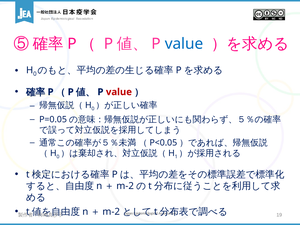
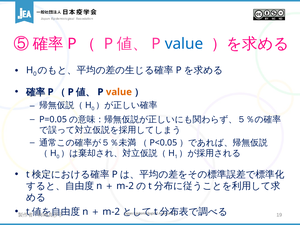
value colour: red -> orange (119, 92)
